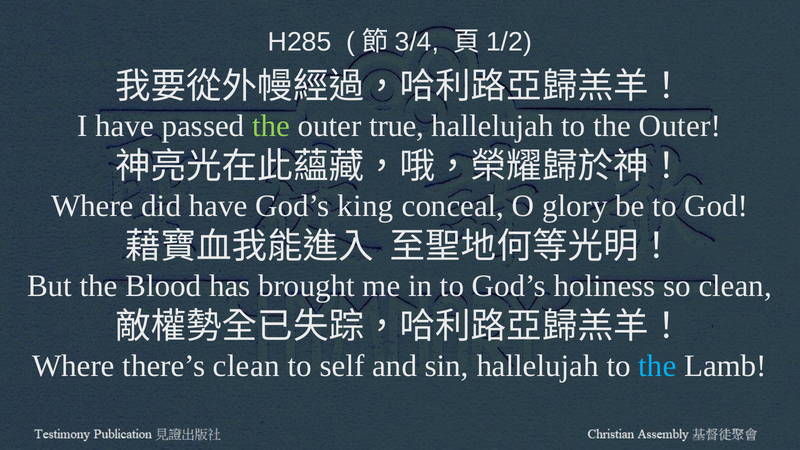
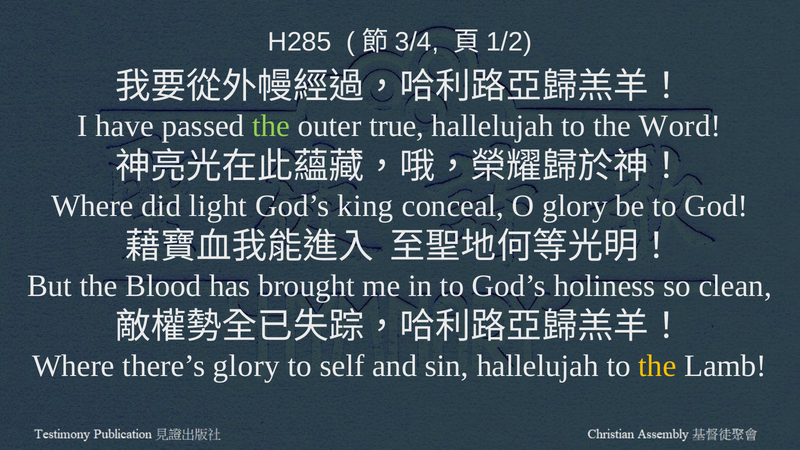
to the Outer: Outer -> Word (680, 126)
did have: have -> light (218, 206)
there’s clean: clean -> glory (246, 366)
the colour: light blue -> yellow (657, 366)
